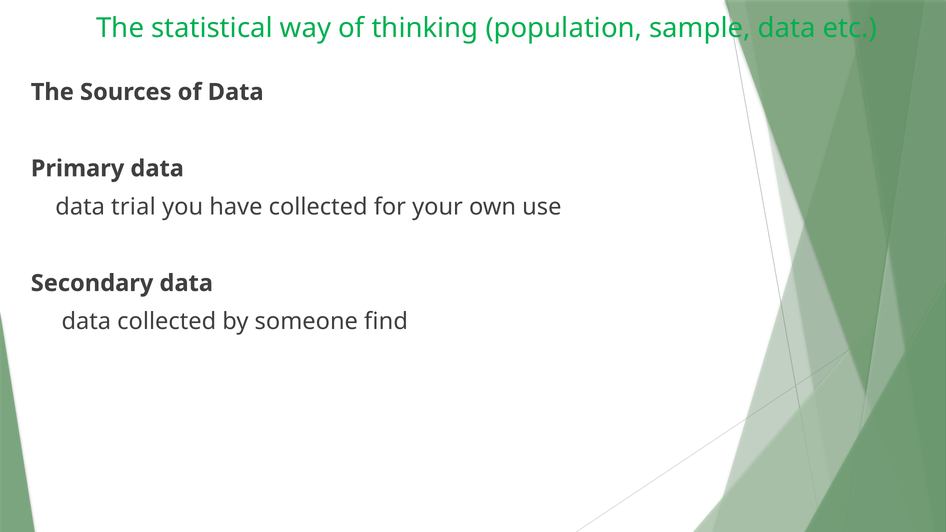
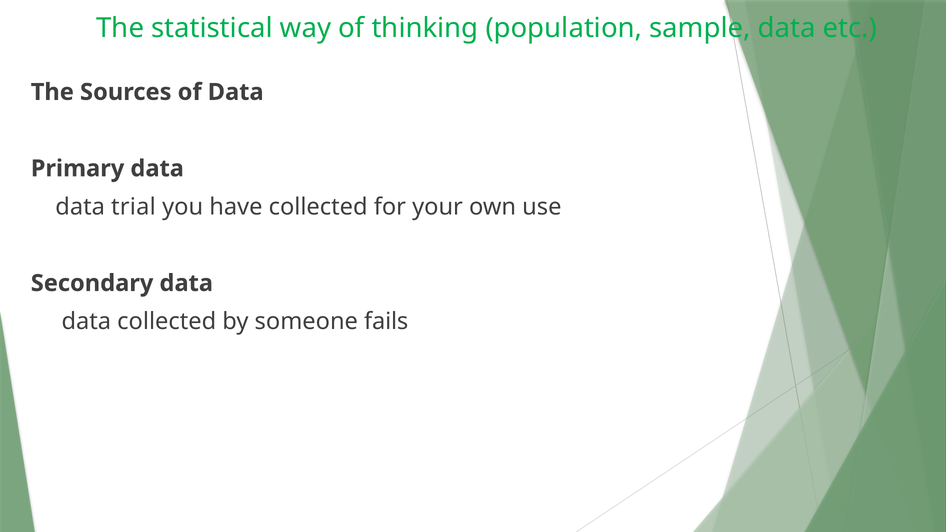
find: find -> fails (386, 322)
